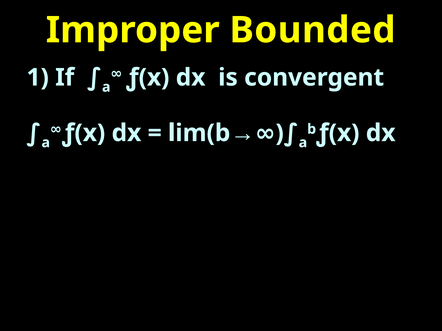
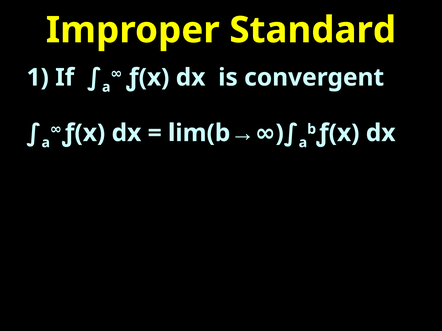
Bounded: Bounded -> Standard (313, 30)
